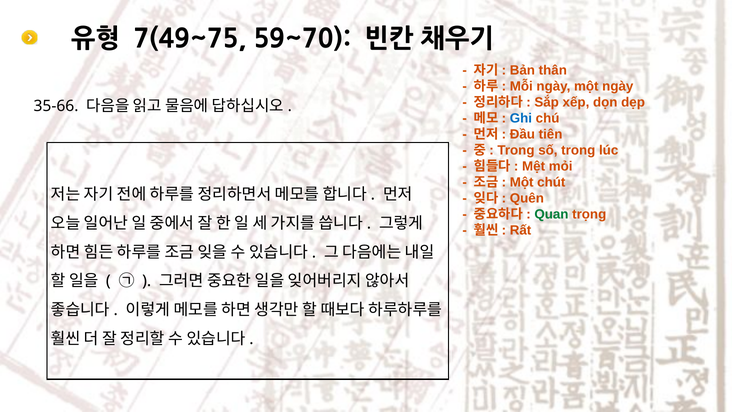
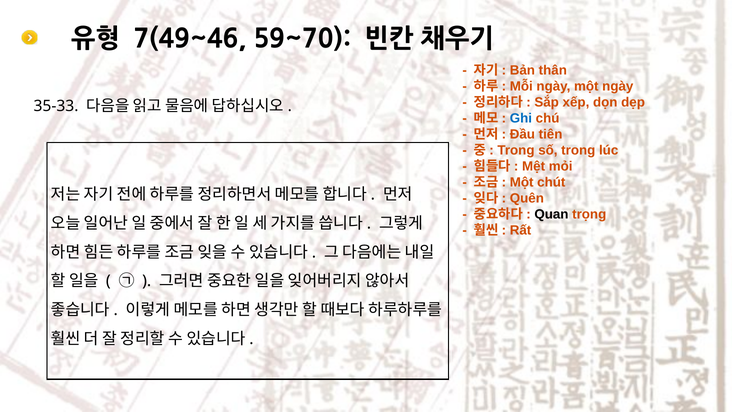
7(49~75: 7(49~75 -> 7(49~46 (190, 39)
35-66: 35-66 -> 35-33 (56, 106)
Quan colour: green -> black (551, 214)
